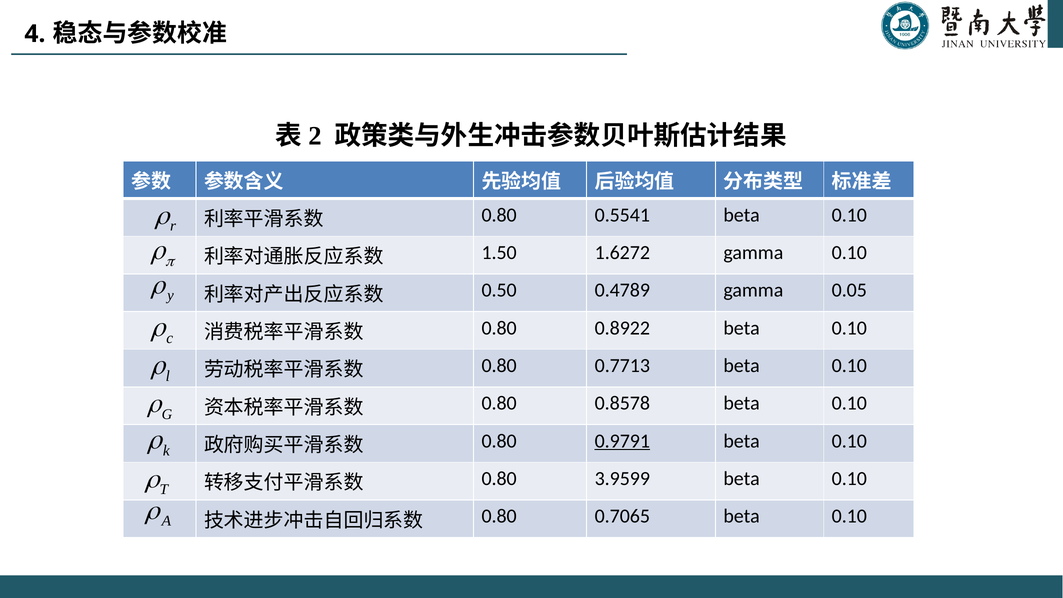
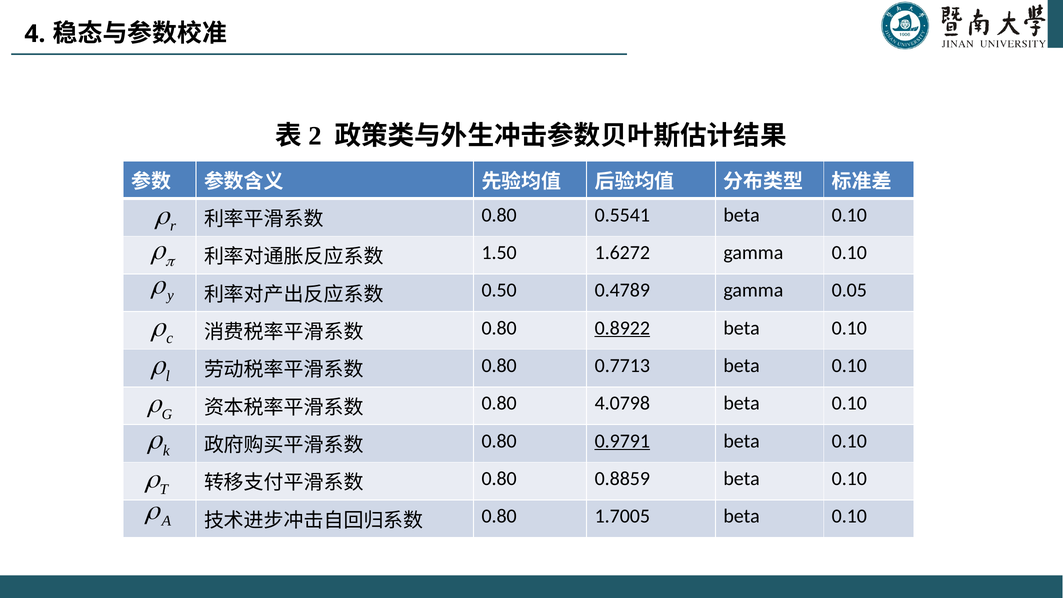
0.8922 underline: none -> present (622, 328)
0.8578: 0.8578 -> 4.0798 (622, 403)
3.9599: 3.9599 -> 0.8859 (622, 479)
0.7065: 0.7065 -> 1.7005 (622, 516)
